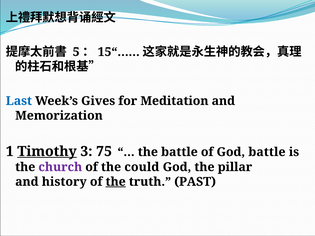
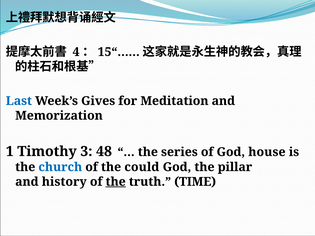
5: 5 -> 4 (76, 52)
Timothy underline: present -> none (47, 152)
75: 75 -> 48 (104, 152)
the battle: battle -> series (179, 152)
God battle: battle -> house (267, 152)
church colour: purple -> blue (60, 167)
PAST: PAST -> TIME (195, 182)
